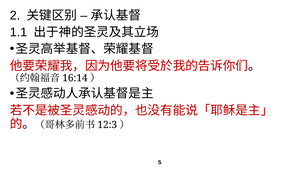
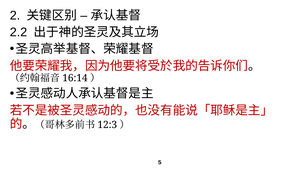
1.1: 1.1 -> 2.2 (18, 32)
